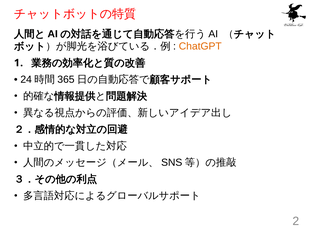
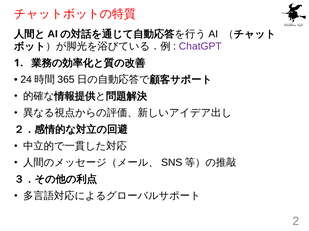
ChatGPT colour: orange -> purple (200, 46)
